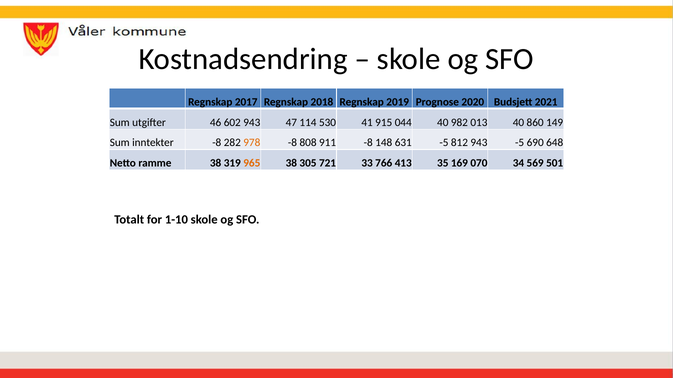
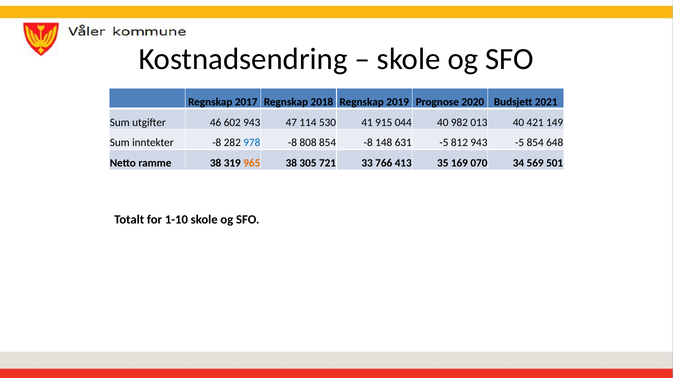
860: 860 -> 421 (535, 123)
978 colour: orange -> blue (252, 143)
808 911: 911 -> 854 (328, 143)
-5 690: 690 -> 854 (535, 143)
